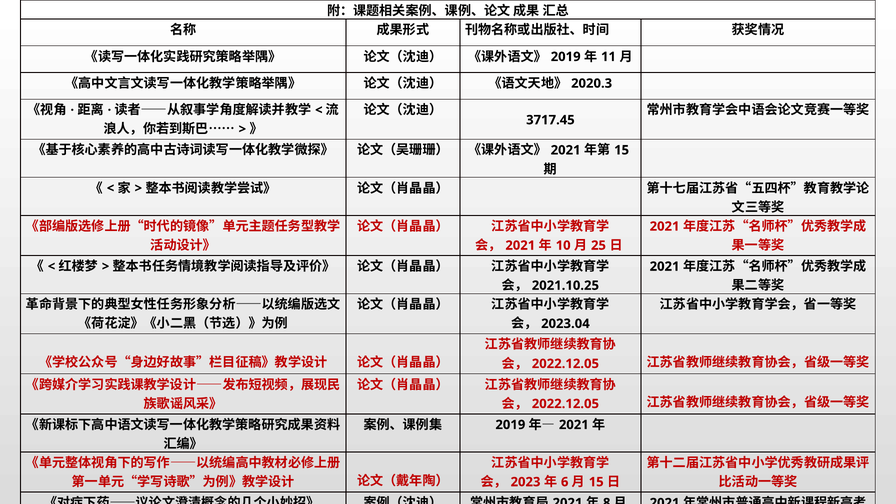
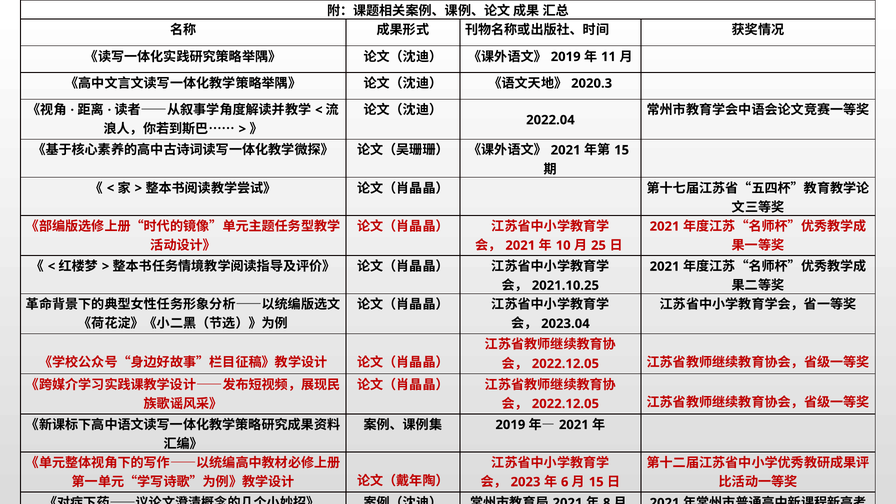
3717.45: 3717.45 -> 2022.04 (550, 120)
